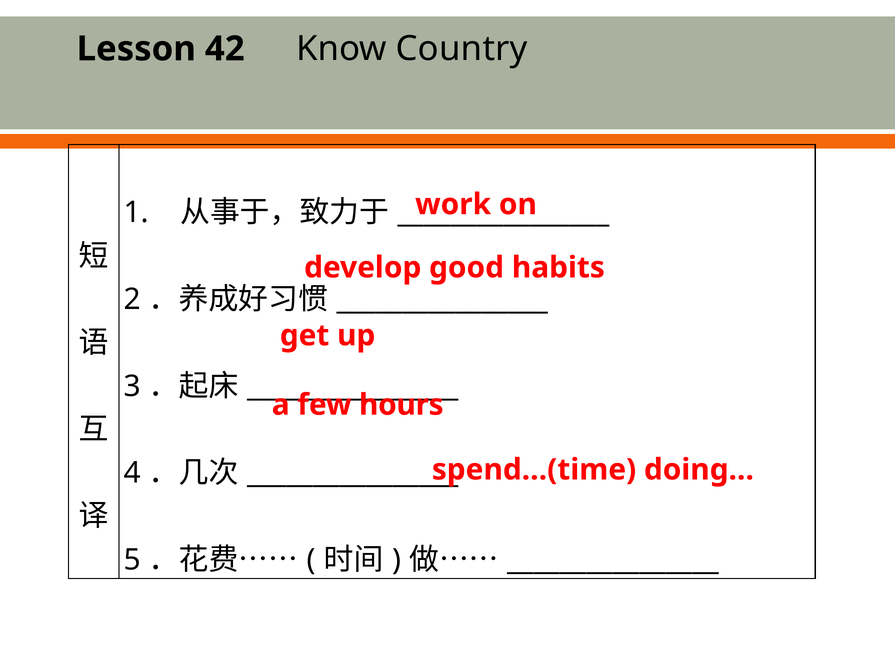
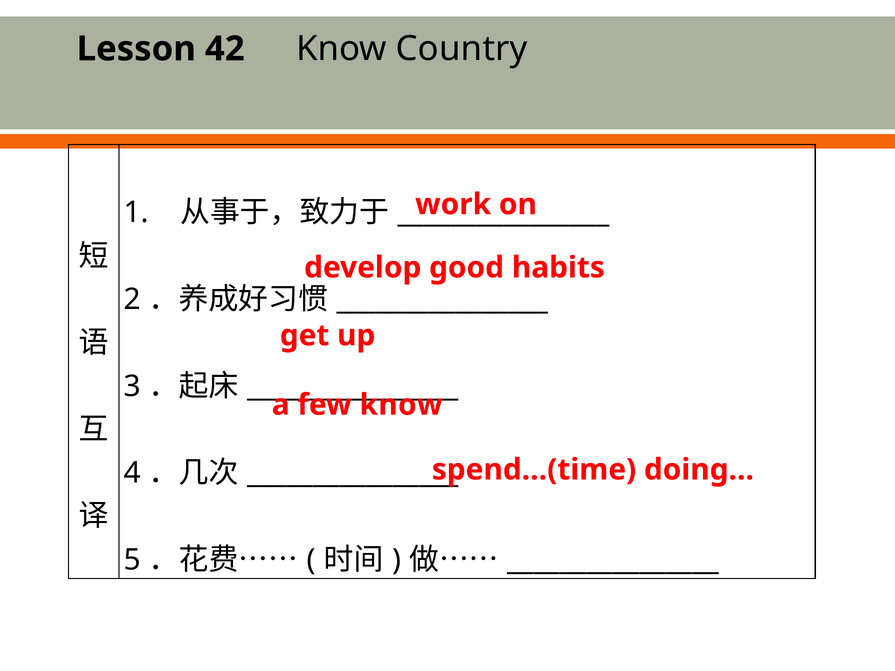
few hours: hours -> know (401, 405)
